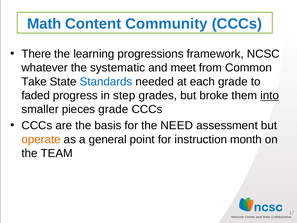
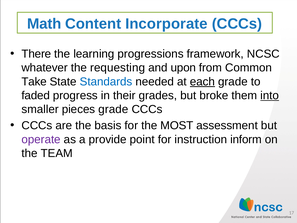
Community: Community -> Incorporate (166, 24)
systematic: systematic -> requesting (118, 68)
meet: meet -> upon (183, 68)
each underline: none -> present (202, 82)
step: step -> their (124, 95)
NEED: NEED -> MOST (177, 125)
operate colour: orange -> purple (41, 139)
general: general -> provide (108, 139)
month: month -> inform (246, 139)
